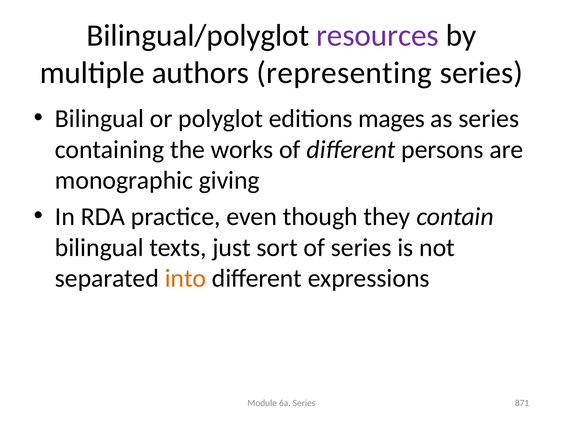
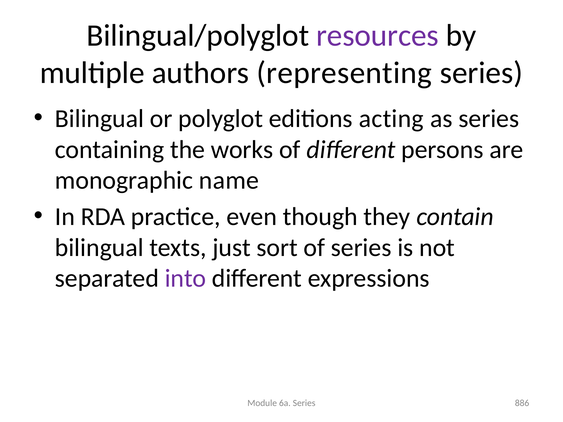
mages: mages -> acting (391, 119)
giving: giving -> name (229, 181)
into colour: orange -> purple (185, 279)
871: 871 -> 886 (522, 403)
